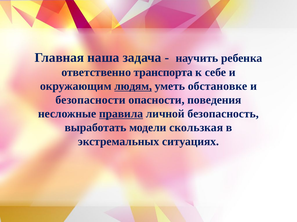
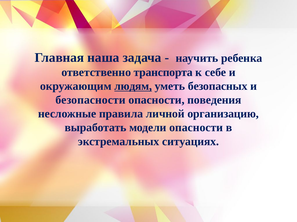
обстановке: обстановке -> безопасных (218, 86)
правила underline: present -> none (121, 114)
безопасность: безопасность -> организацию (223, 114)
модели скользкая: скользкая -> опасности (196, 128)
